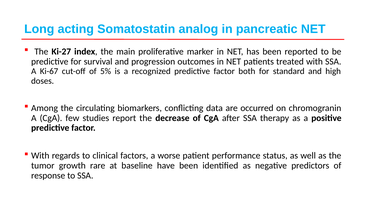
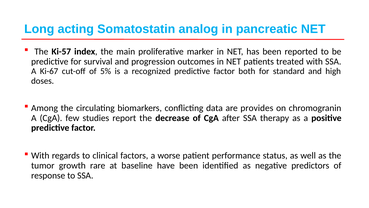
Ki-27: Ki-27 -> Ki-57 (61, 51)
occurred: occurred -> provides (257, 108)
